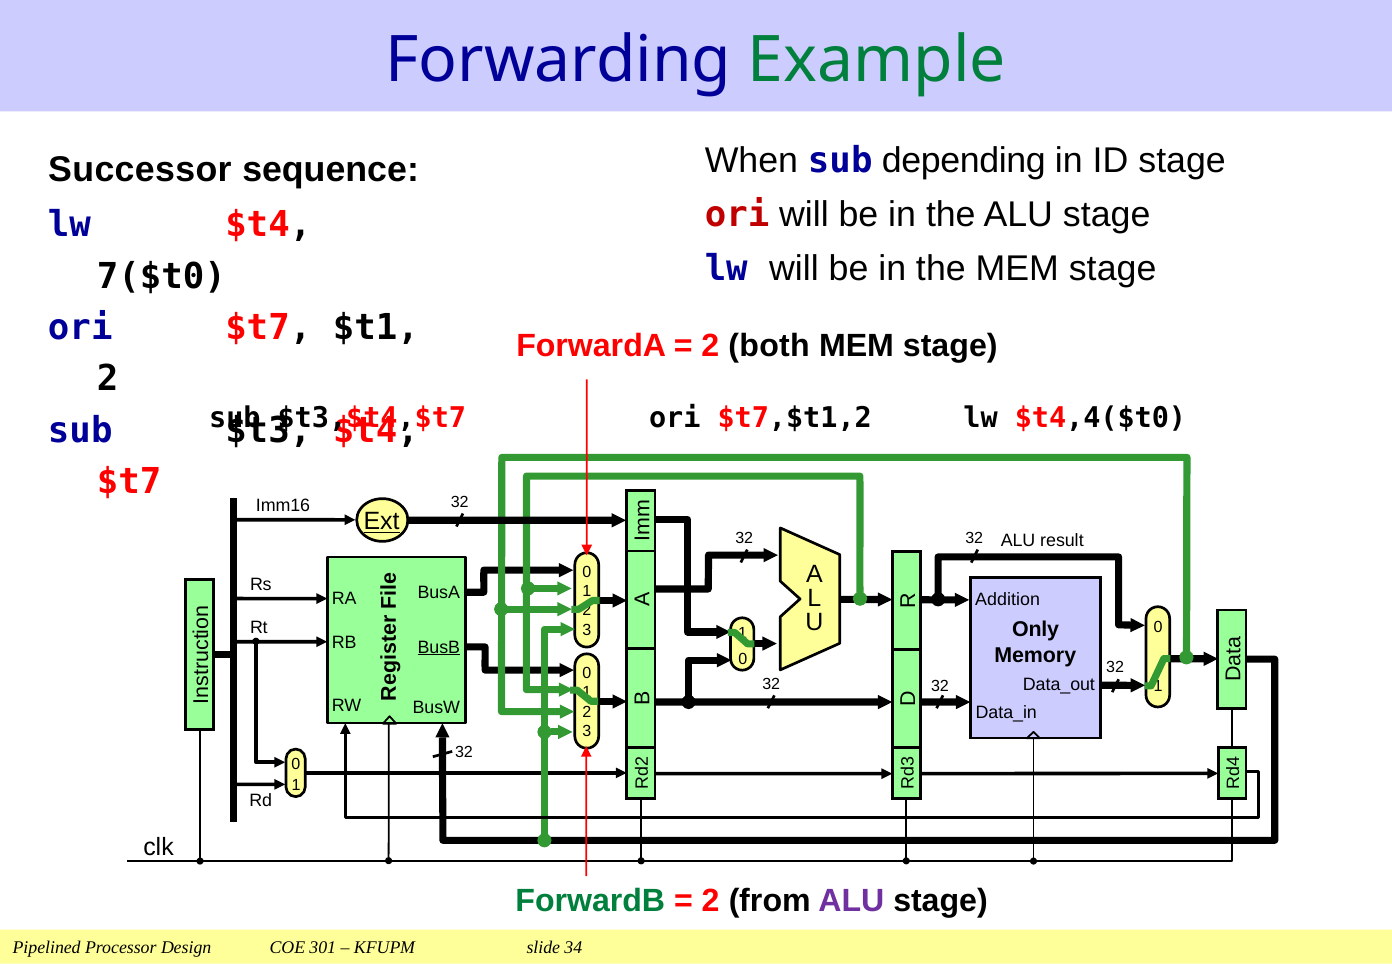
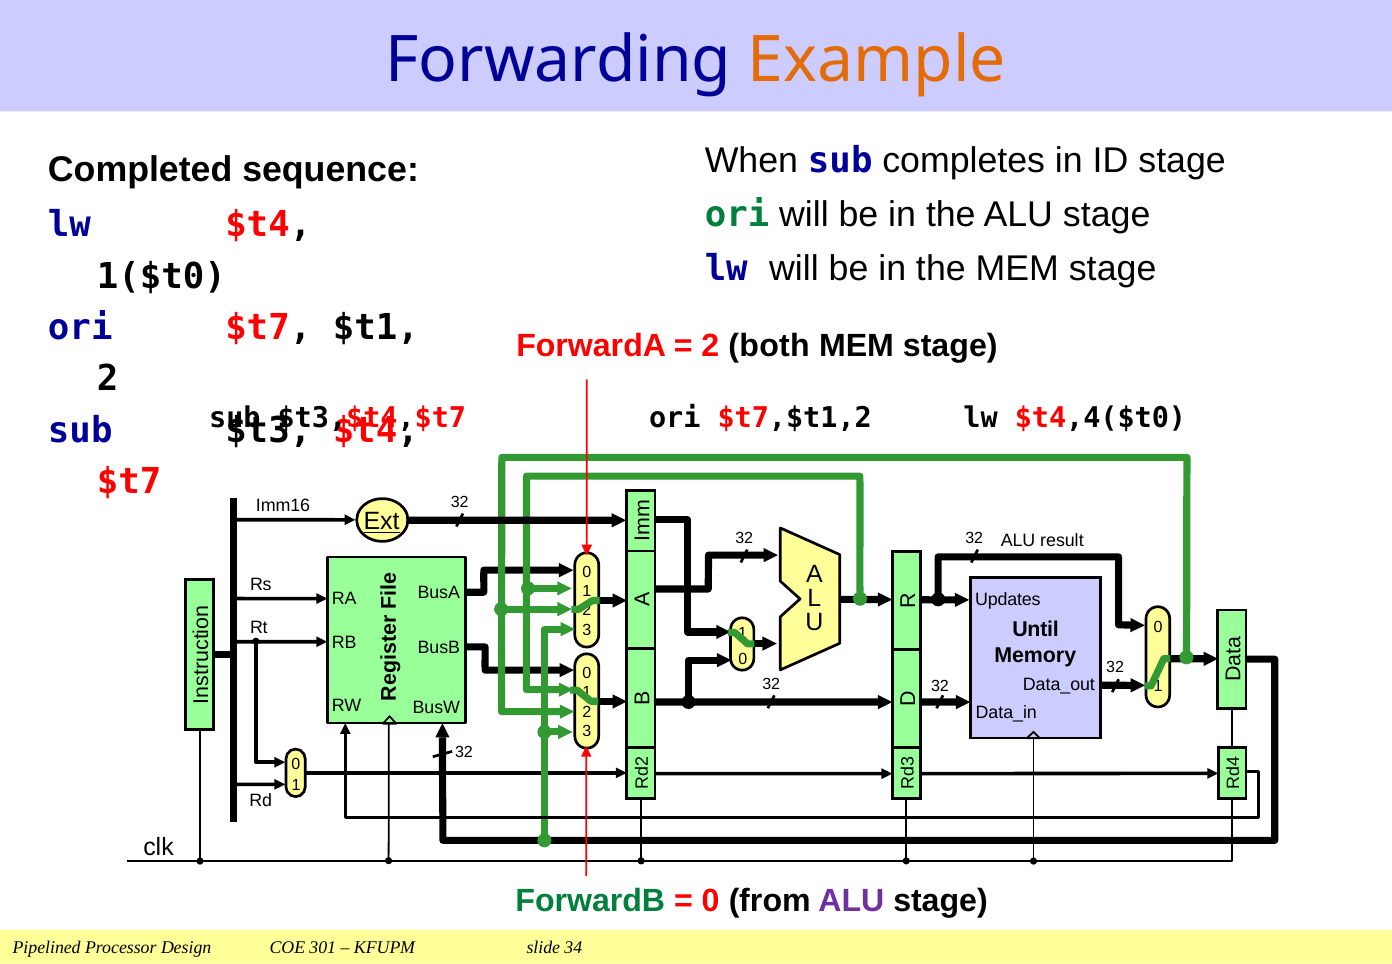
Example colour: green -> orange (877, 60)
depending: depending -> completes (964, 161)
Successor: Successor -> Completed (140, 170)
ori colour: red -> green (737, 215)
7($t0: 7($t0 -> 1($t0 (161, 276)
Addition: Addition -> Updates (1008, 599)
Only: Only -> Until (1036, 629)
BusB underline: present -> none (439, 647)
2: 2 -> 0 (711, 901)
